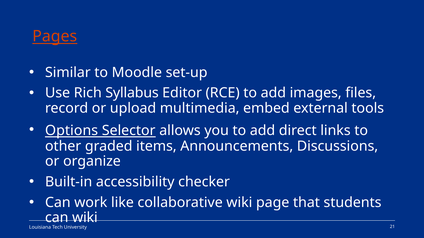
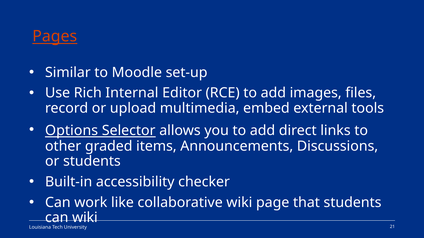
Syllabus: Syllabus -> Internal (132, 93)
or organize: organize -> students (92, 162)
